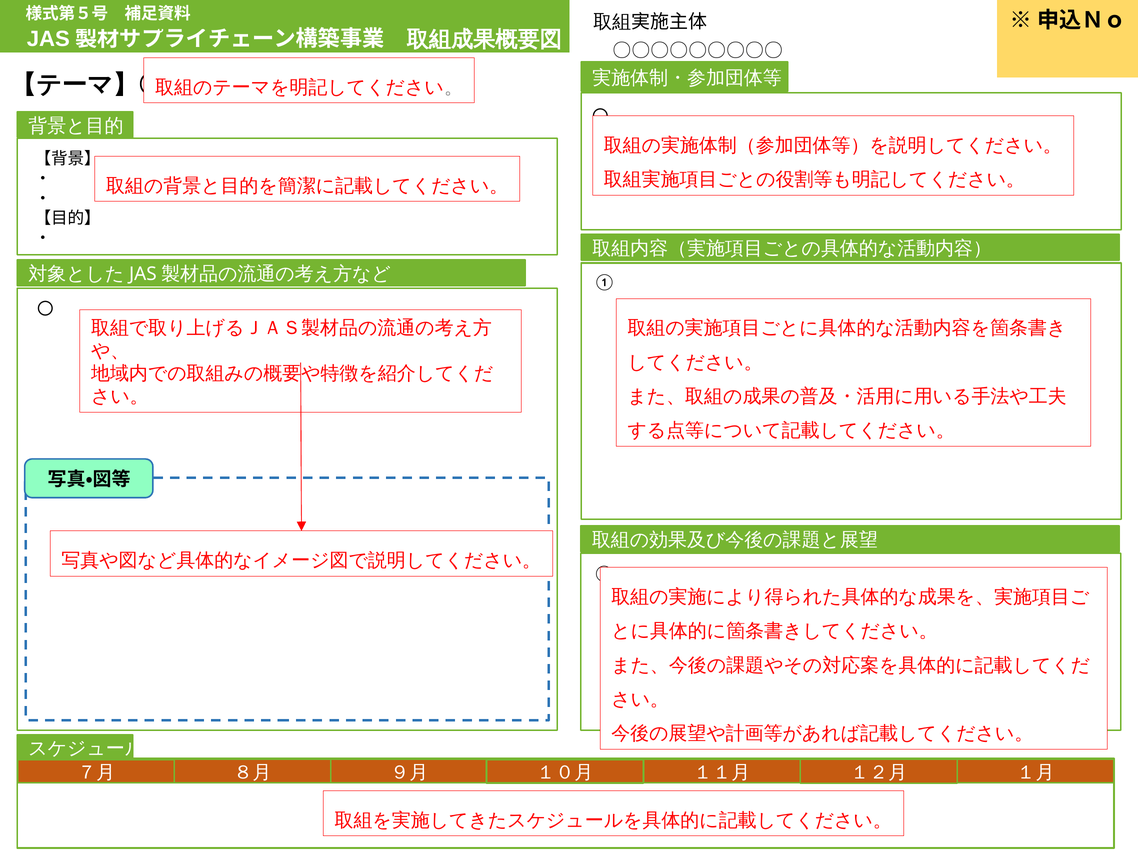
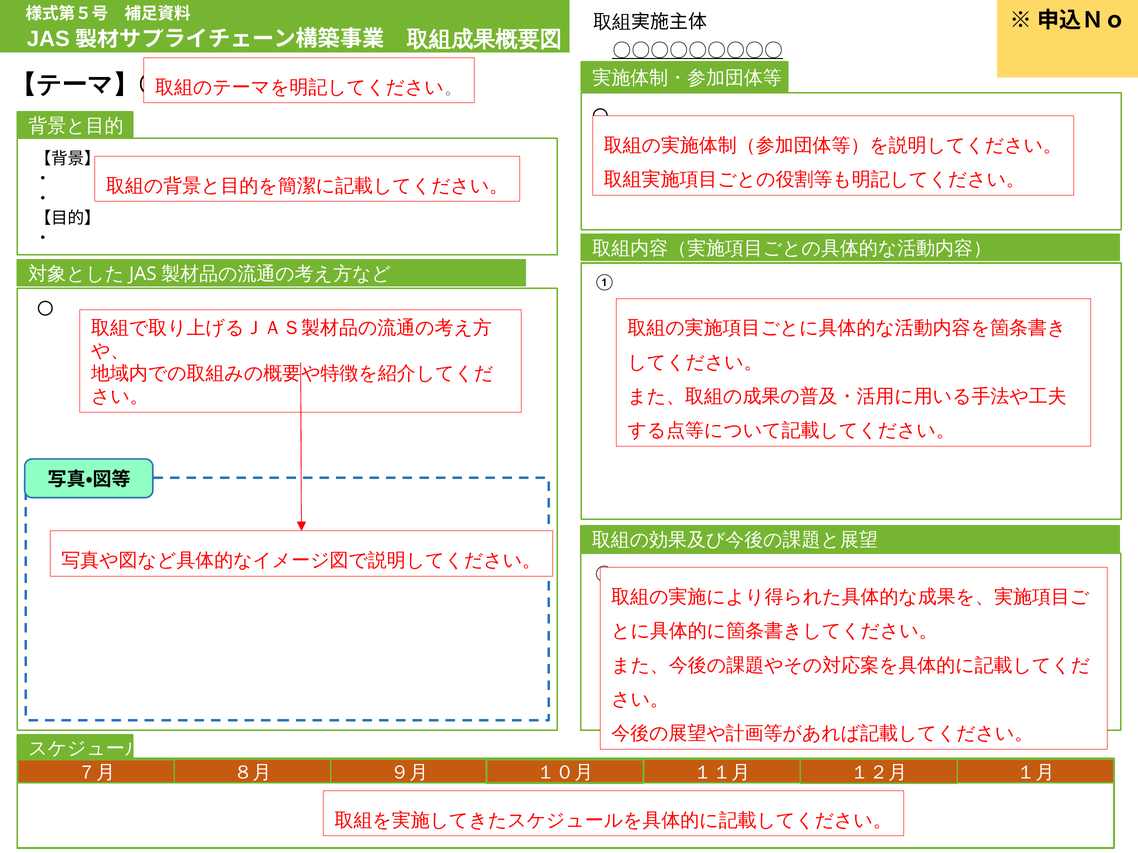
〇〇〇〇〇〇〇〇〇 underline: none -> present (697, 51)
